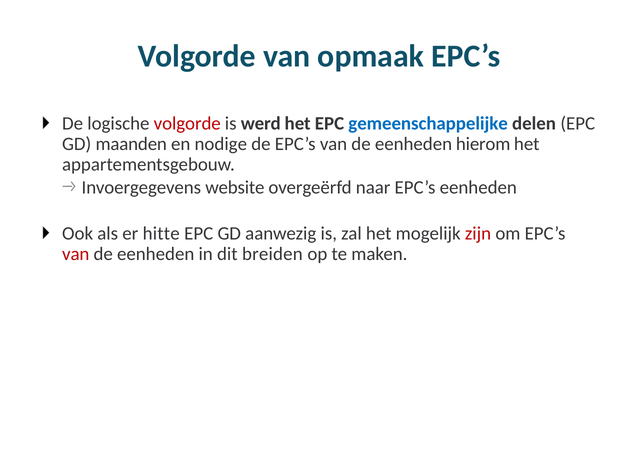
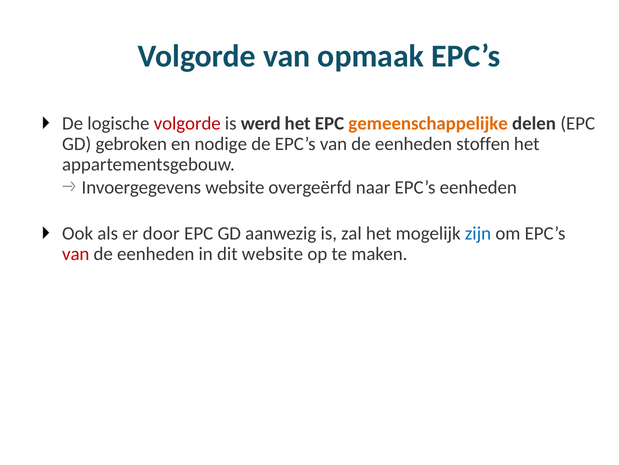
gemeenschappelijke colour: blue -> orange (428, 123)
maanden: maanden -> gebroken (131, 144)
hierom: hierom -> stoffen (483, 144)
hitte: hitte -> door (161, 233)
zijn colour: red -> blue (478, 233)
dit breiden: breiden -> website (272, 254)
